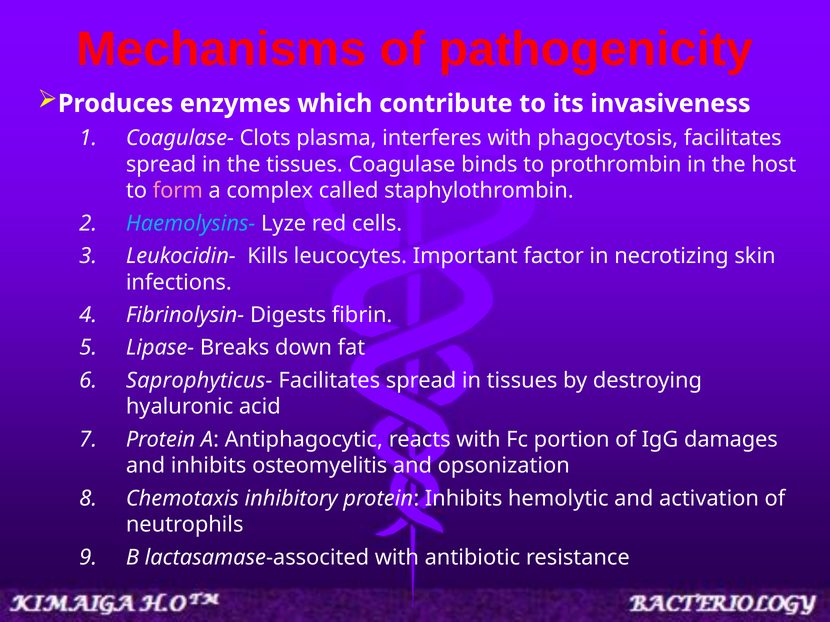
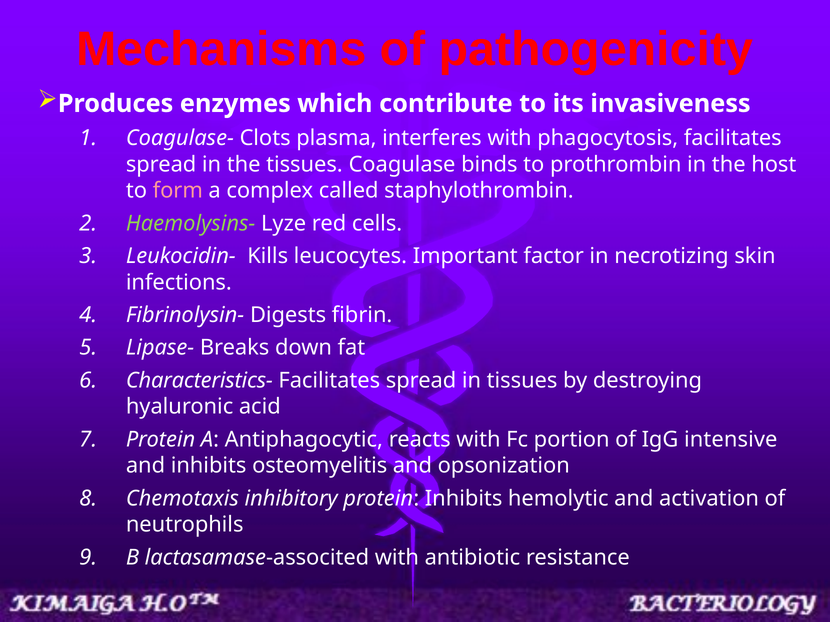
Haemolysins- colour: light blue -> light green (191, 224)
Saprophyticus-: Saprophyticus- -> Characteristics- (199, 381)
damages: damages -> intensive (731, 440)
